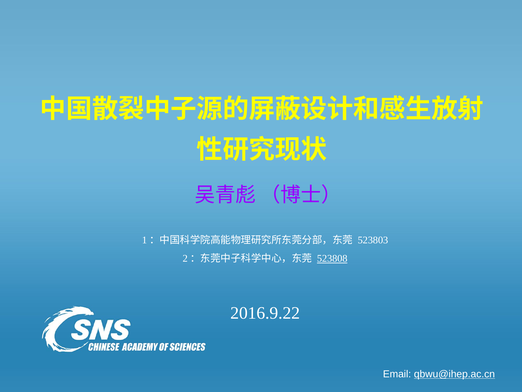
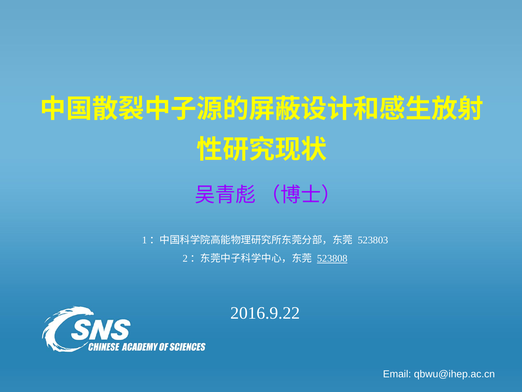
qbwu@ihep.ac.cn underline: present -> none (454, 374)
